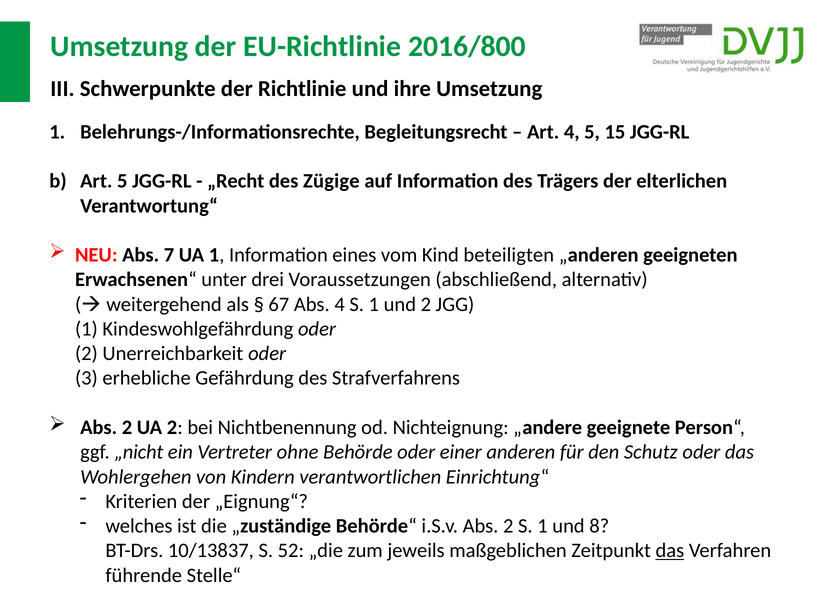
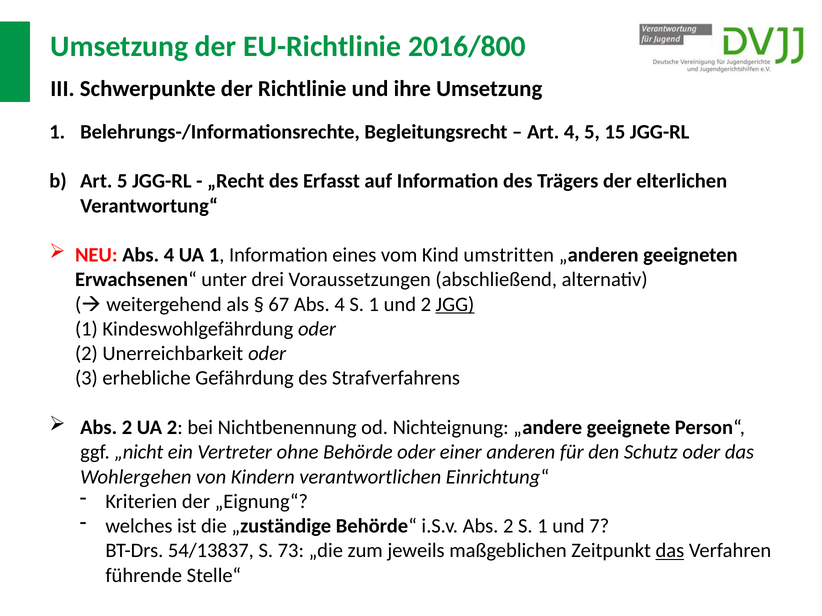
Zügige: Zügige -> Erfasst (331, 181)
NEU Abs 7: 7 -> 4 (169, 255)
beteiligten: beteiligten -> umstritten (509, 255)
JGG underline: none -> present (455, 305)
8: 8 -> 7 (599, 526)
10/13837: 10/13837 -> 54/13837 (211, 551)
52: 52 -> 73 (291, 551)
